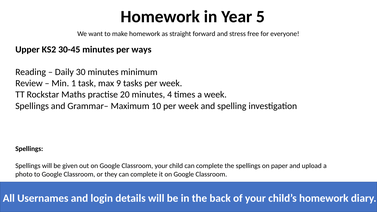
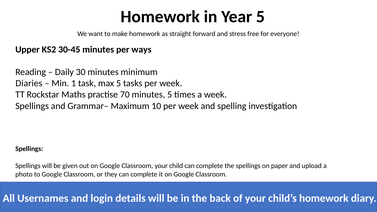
Review: Review -> Diaries (29, 83)
max 9: 9 -> 5 (119, 83)
20: 20 -> 70 (125, 95)
minutes 4: 4 -> 5 (170, 95)
